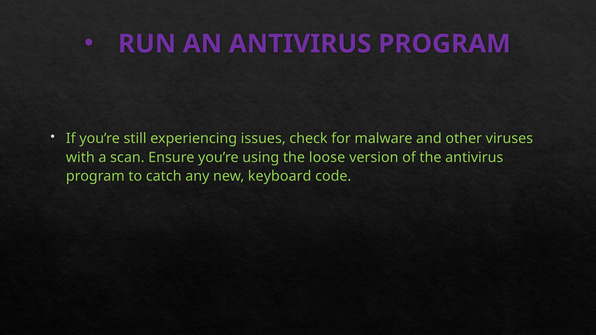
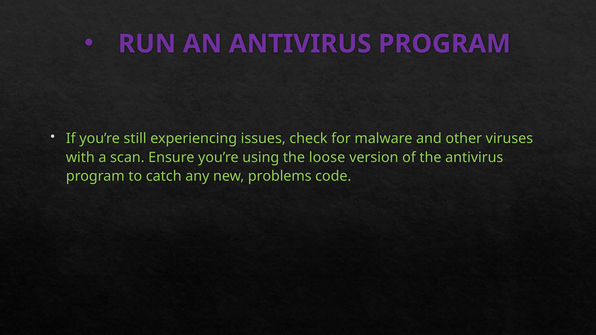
keyboard: keyboard -> problems (280, 176)
